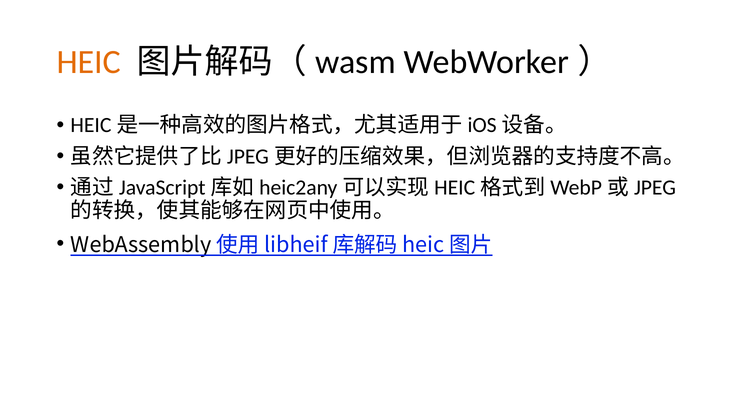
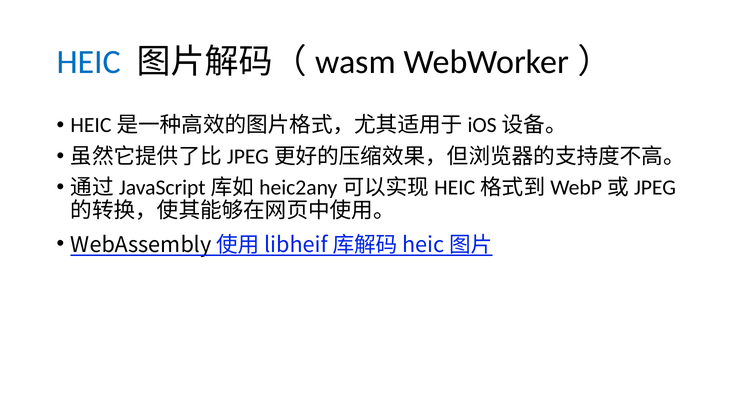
HEIC colour: orange -> blue (89, 62)
